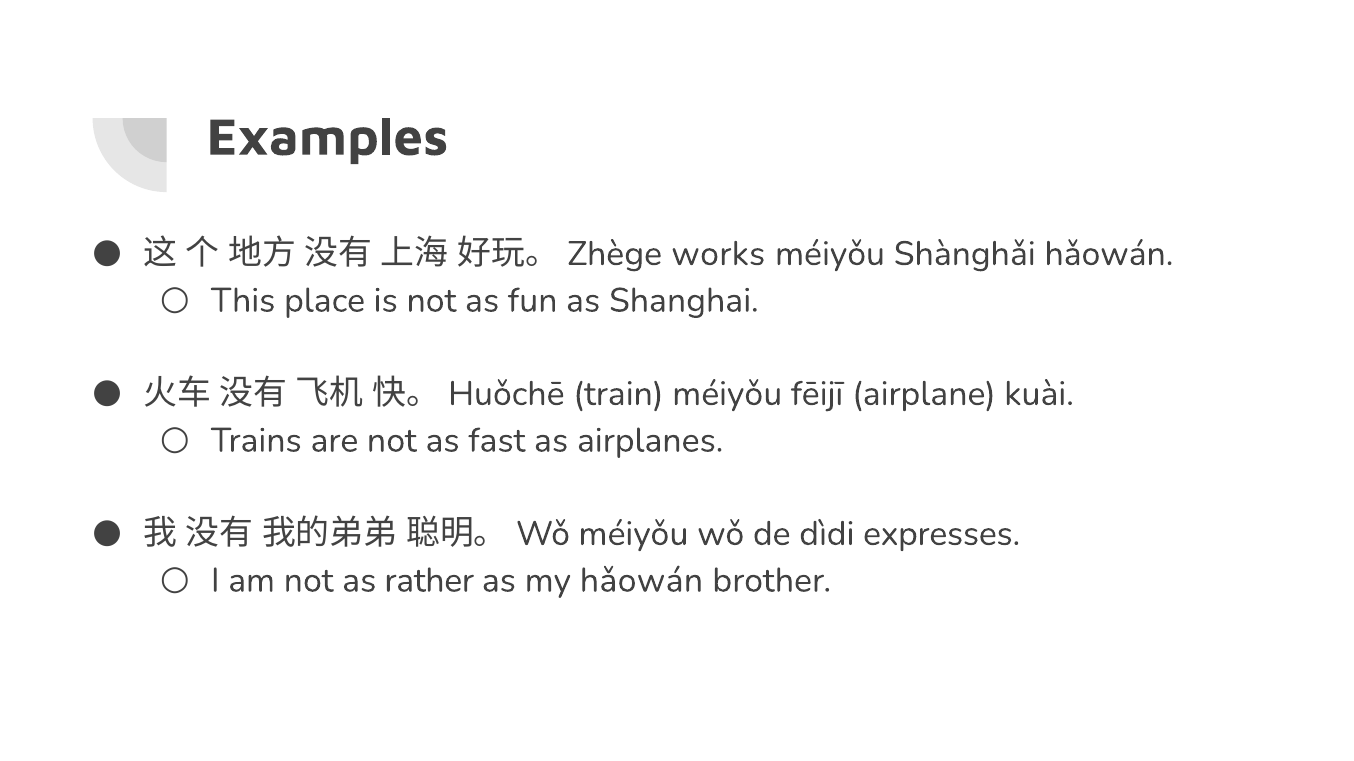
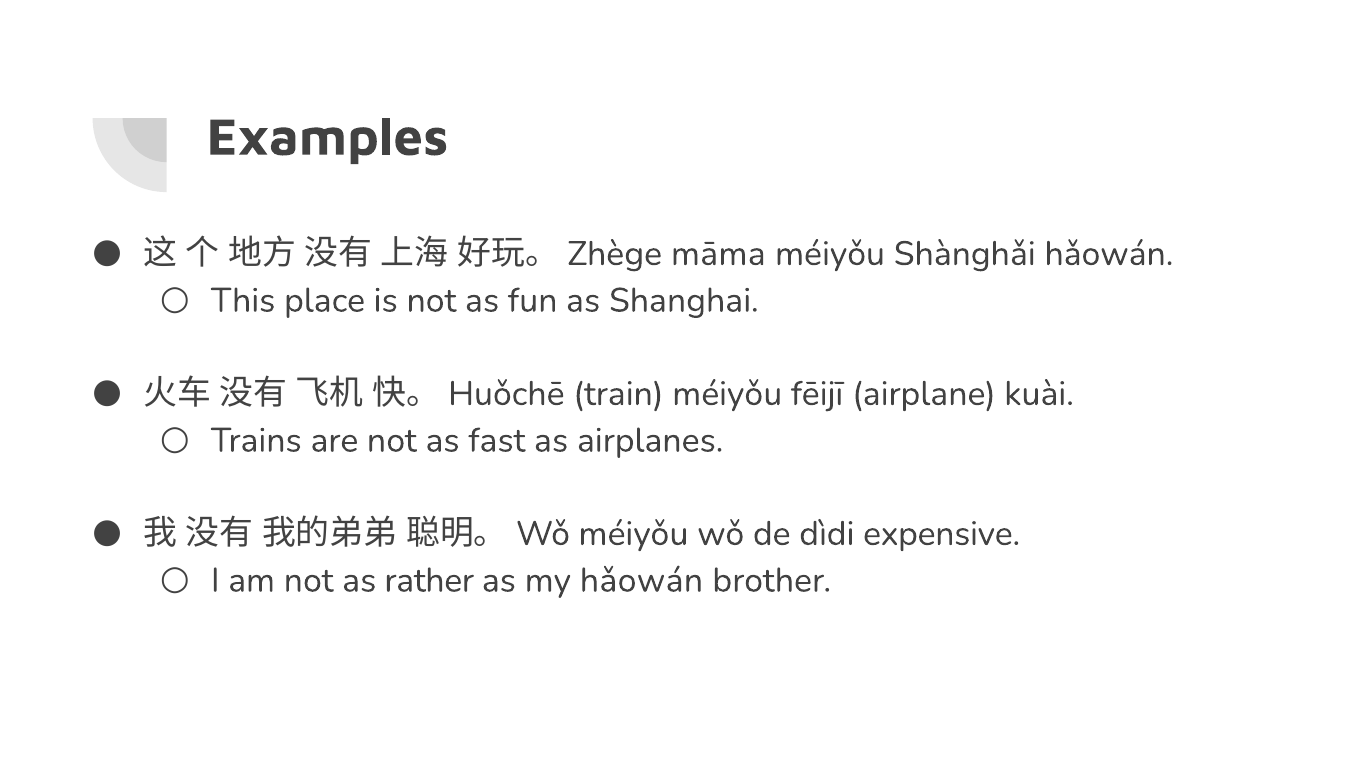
works: works -> māma (718, 254)
expresses: expresses -> expensive (942, 534)
